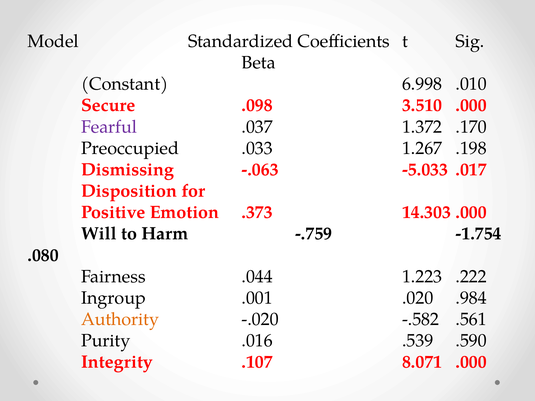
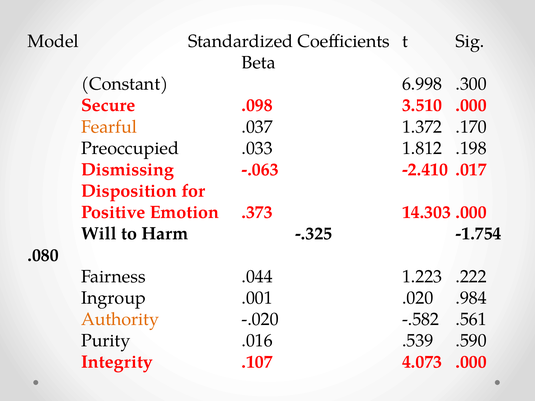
.010: .010 -> .300 (471, 84)
Fearful colour: purple -> orange (109, 127)
1.267: 1.267 -> 1.812 (422, 148)
-5.033: -5.033 -> -2.410 (425, 170)
-.759: -.759 -> -.325 (314, 234)
8.071: 8.071 -> 4.073 (422, 362)
